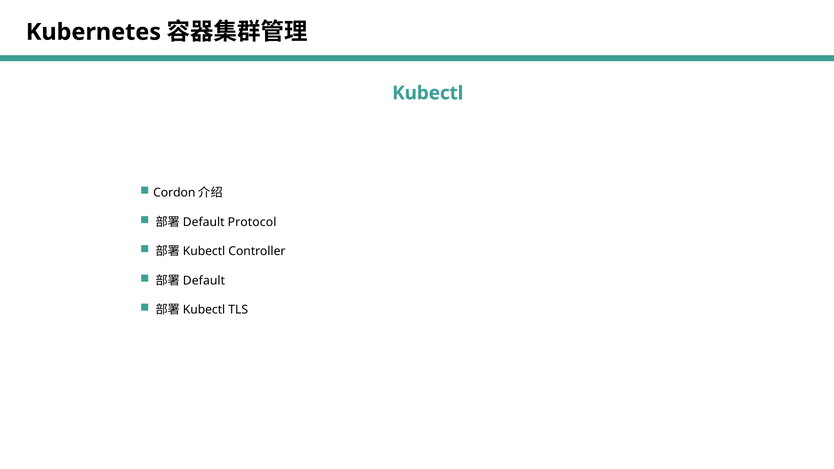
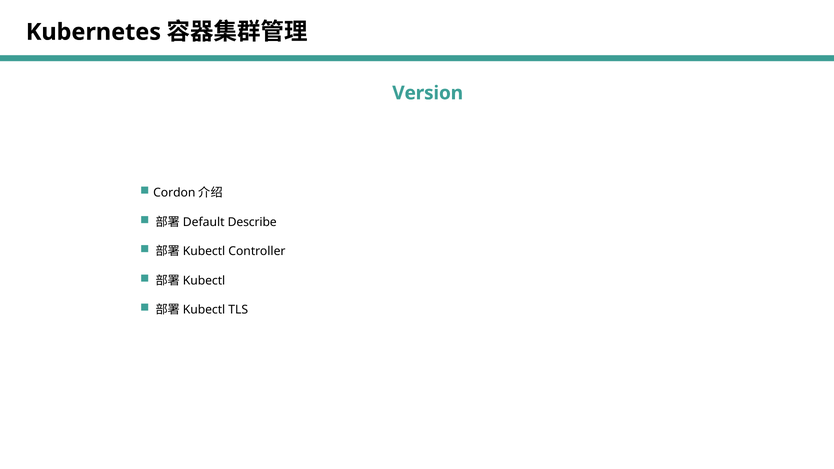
Kubectl: Kubectl -> Version (428, 93)
Protocol: Protocol -> Describe (252, 222)
Default: Default -> Kubectl (204, 281)
